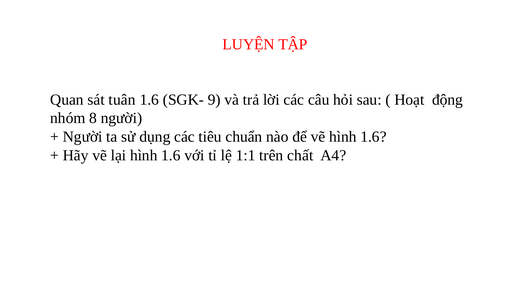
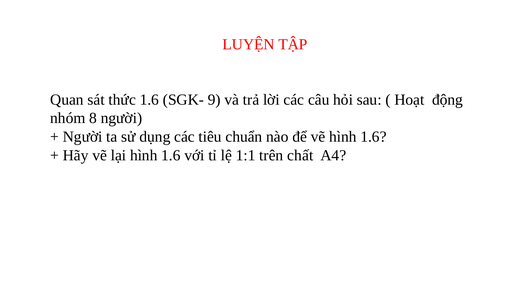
tuân: tuân -> thức (122, 100)
